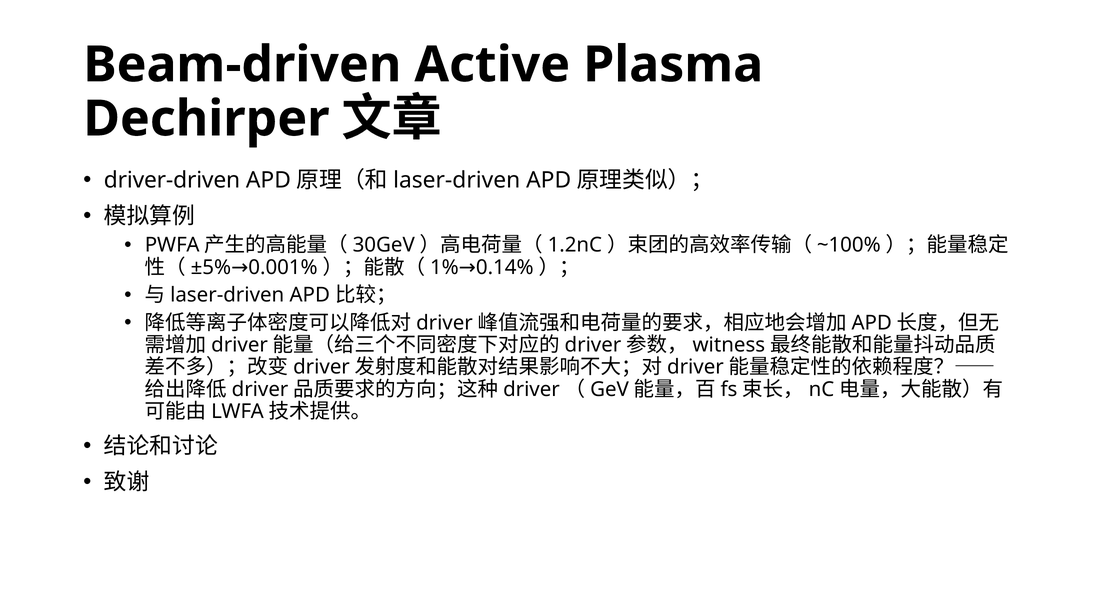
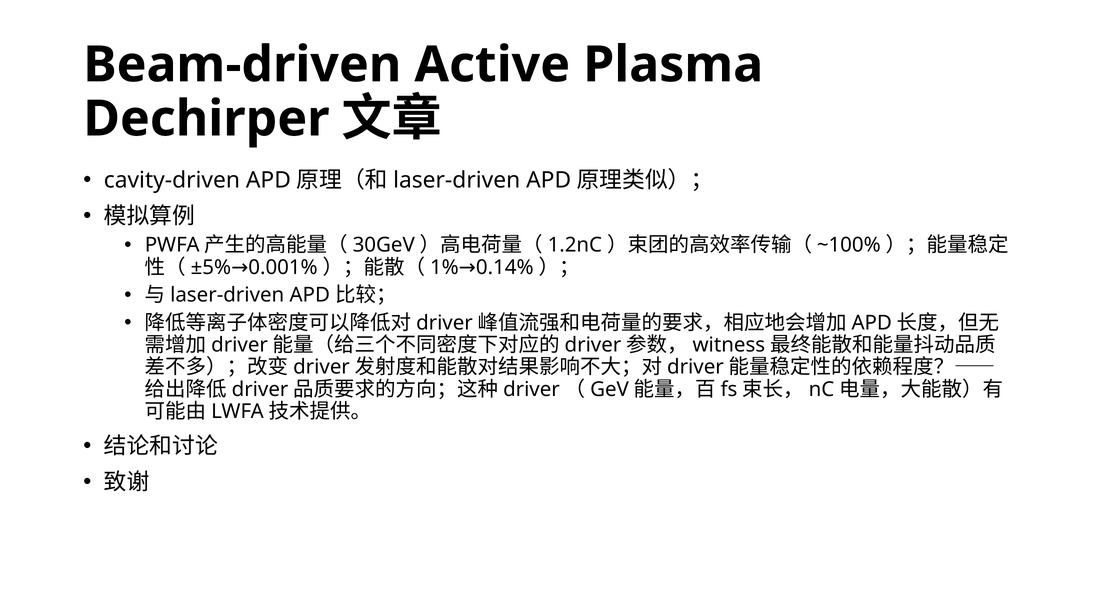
driver-driven: driver-driven -> cavity-driven (172, 180)
